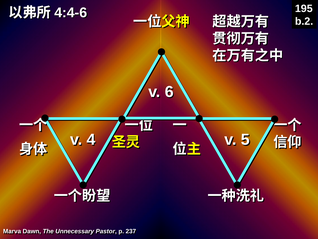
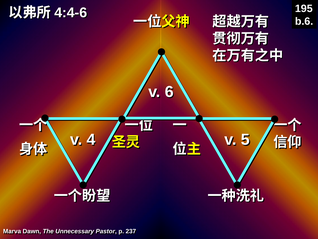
b.2: b.2 -> b.6 (304, 21)
